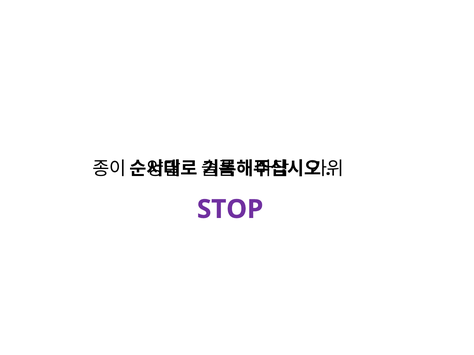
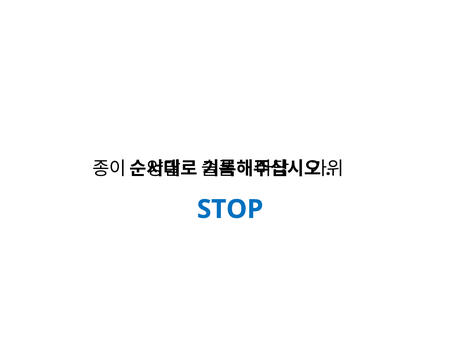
STOP colour: purple -> blue (230, 210)
